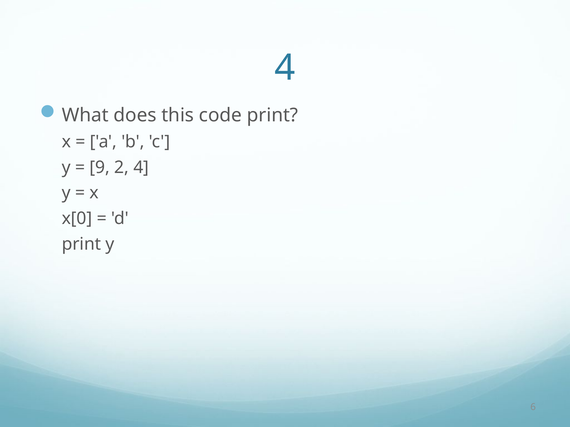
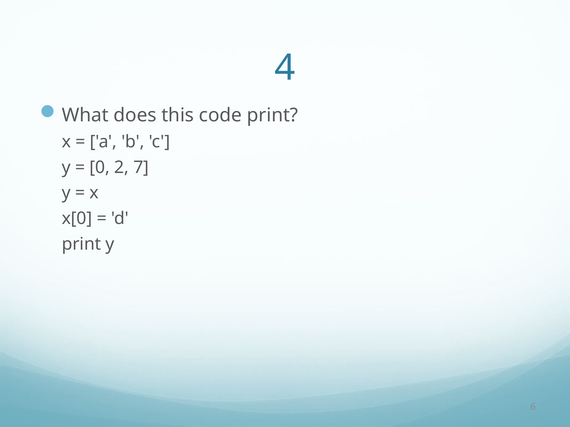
9: 9 -> 0 (100, 167)
2 4: 4 -> 7 (141, 167)
